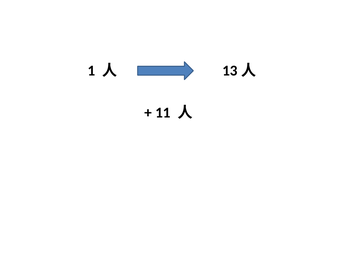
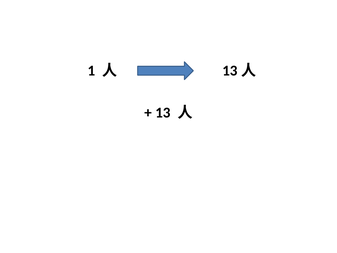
11: 11 -> 13 (163, 113)
